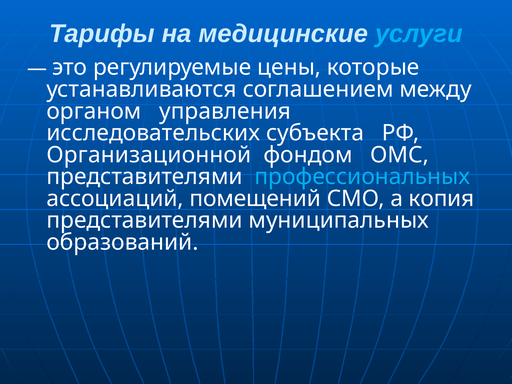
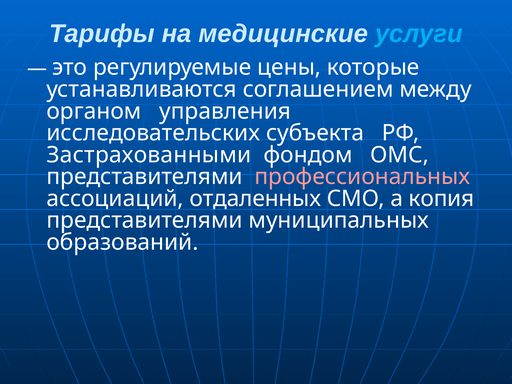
Организационной: Организационной -> Застрахованными (149, 155)
профессиональных colour: light blue -> pink (362, 177)
помещений: помещений -> отдаленных (255, 199)
